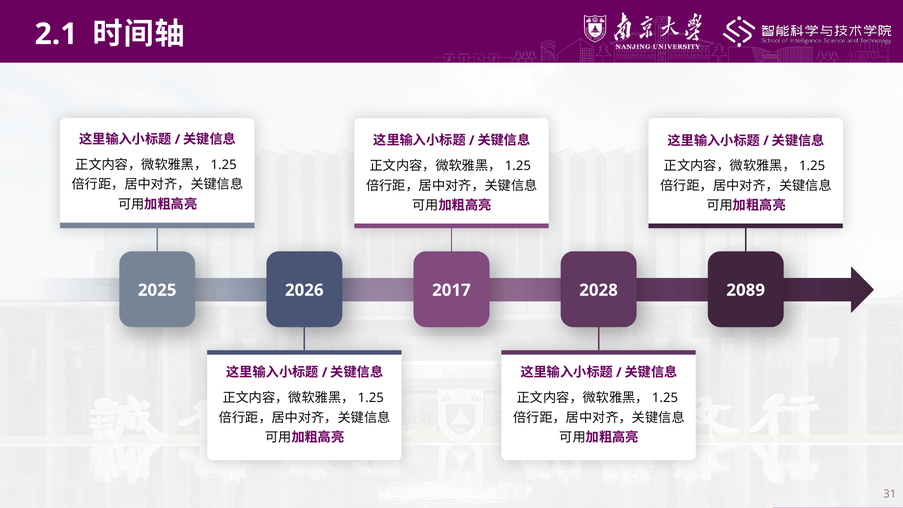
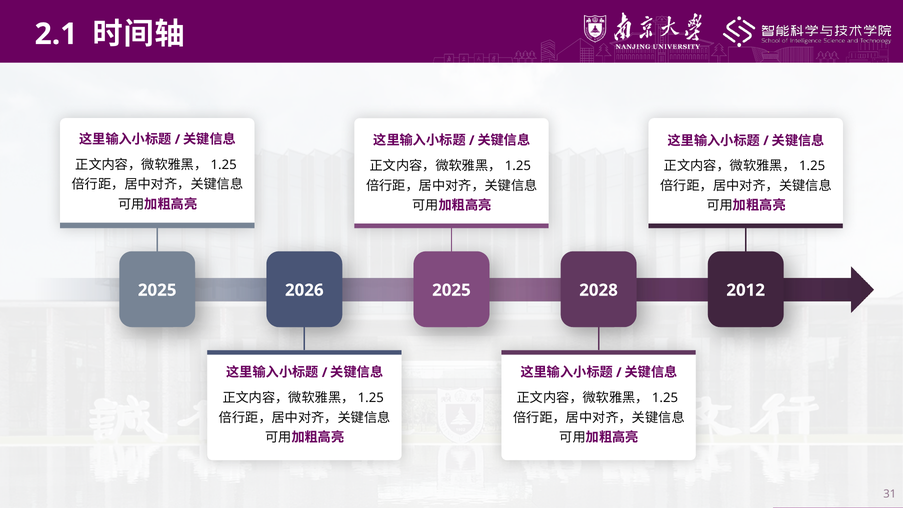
2026 2017: 2017 -> 2025 (451, 290)
2089: 2089 -> 2012 (746, 290)
